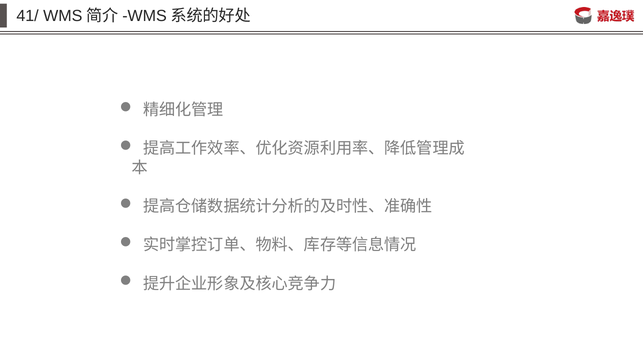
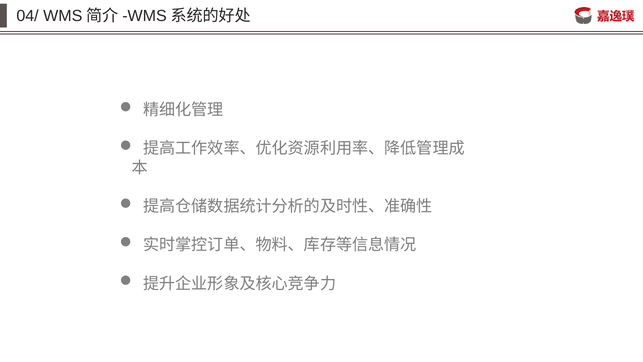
41/: 41/ -> 04/ (28, 16)
